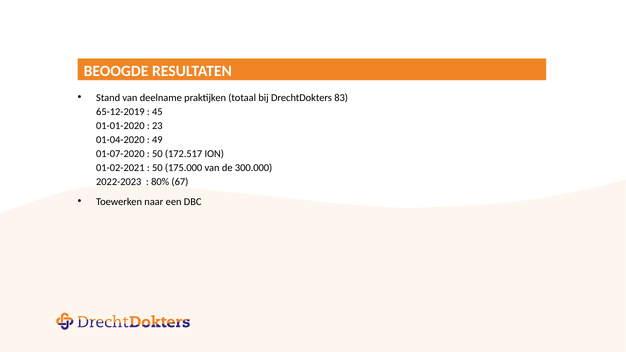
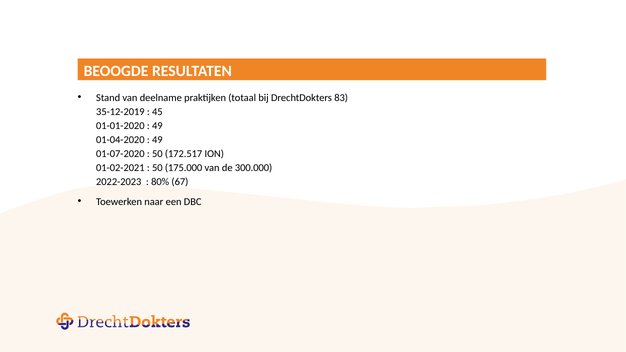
65-12-2019: 65-12-2019 -> 35-12-2019 (120, 112)
23: 23 -> 49 (157, 126)
